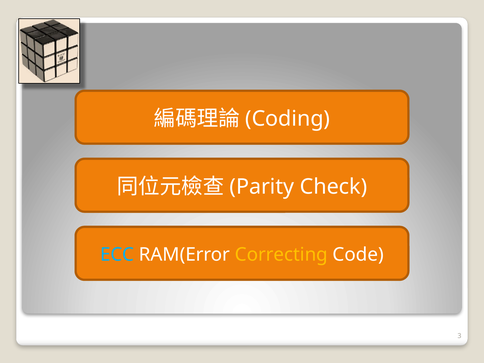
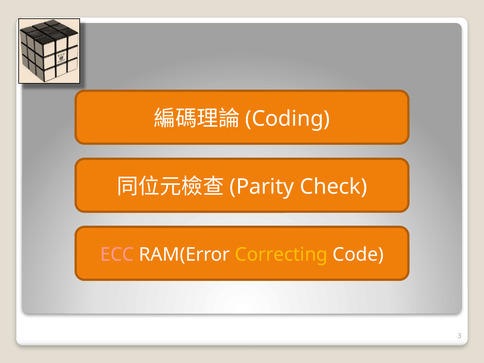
ECC colour: light blue -> pink (117, 255)
